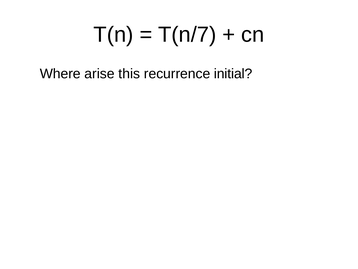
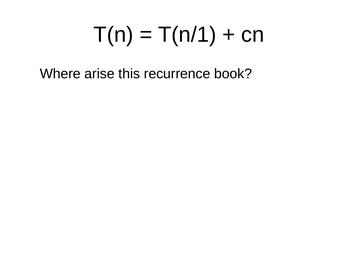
T(n/7: T(n/7 -> T(n/1 (187, 35)
initial: initial -> book (233, 74)
